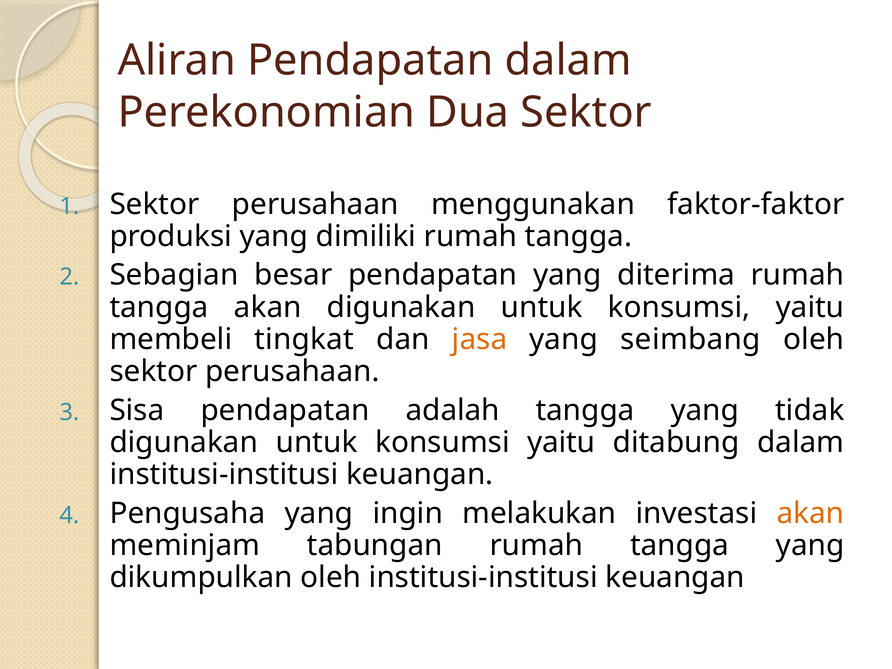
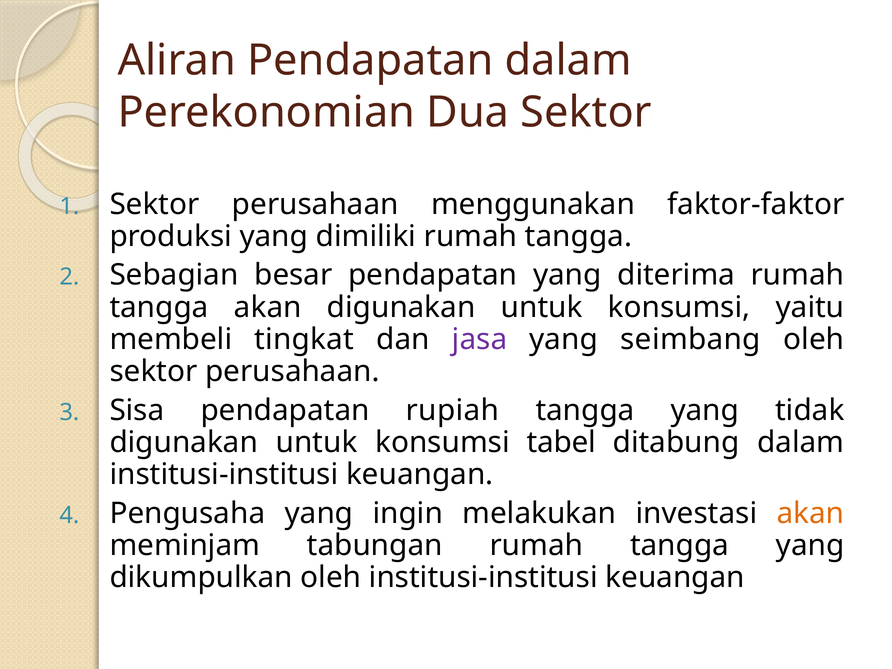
jasa colour: orange -> purple (480, 339)
adalah: adalah -> rupiah (452, 410)
yaitu: yaitu -> tabel (561, 442)
